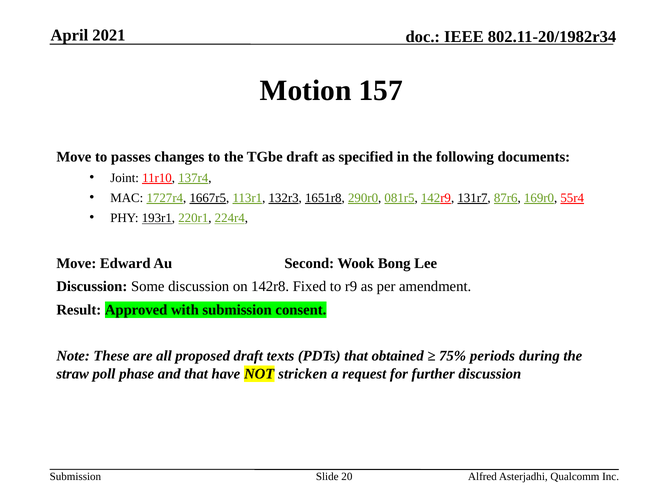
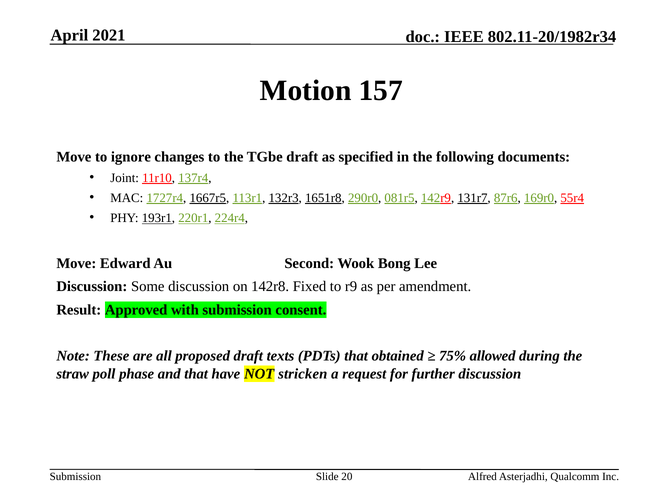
passes: passes -> ignore (131, 157)
periods: periods -> allowed (493, 356)
